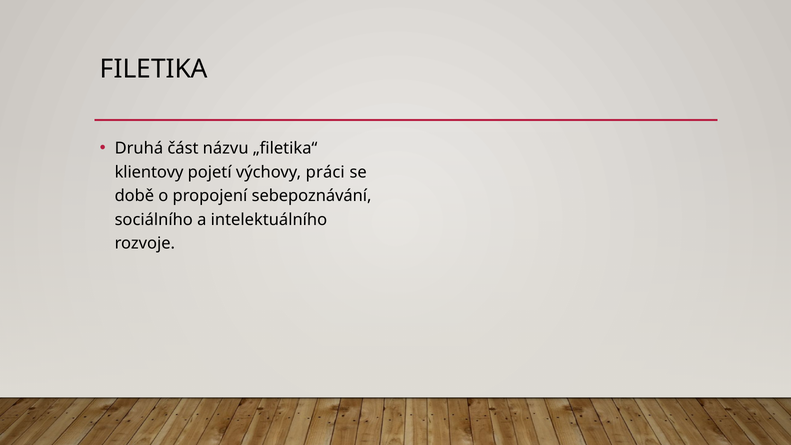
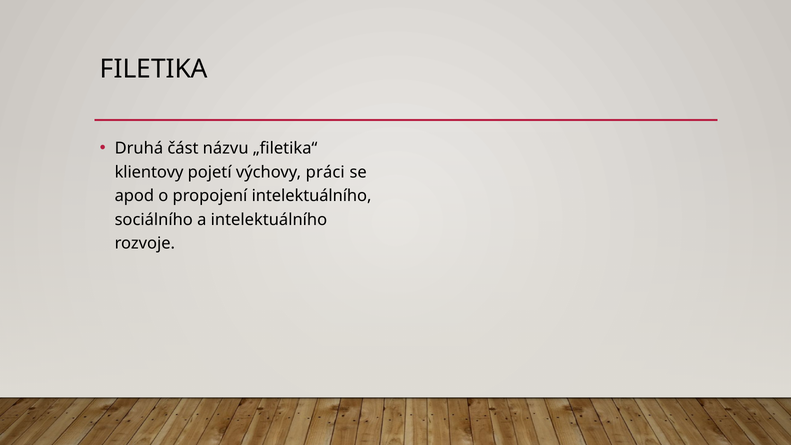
době: době -> apod (134, 196)
propojení sebepoznávání: sebepoznávání -> intelektuálního (312, 196)
